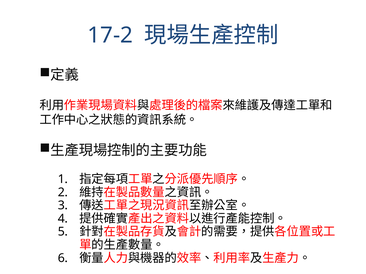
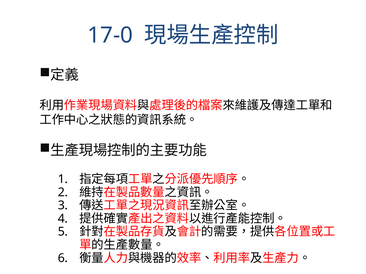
17-2: 17-2 -> 17-0 (110, 35)
